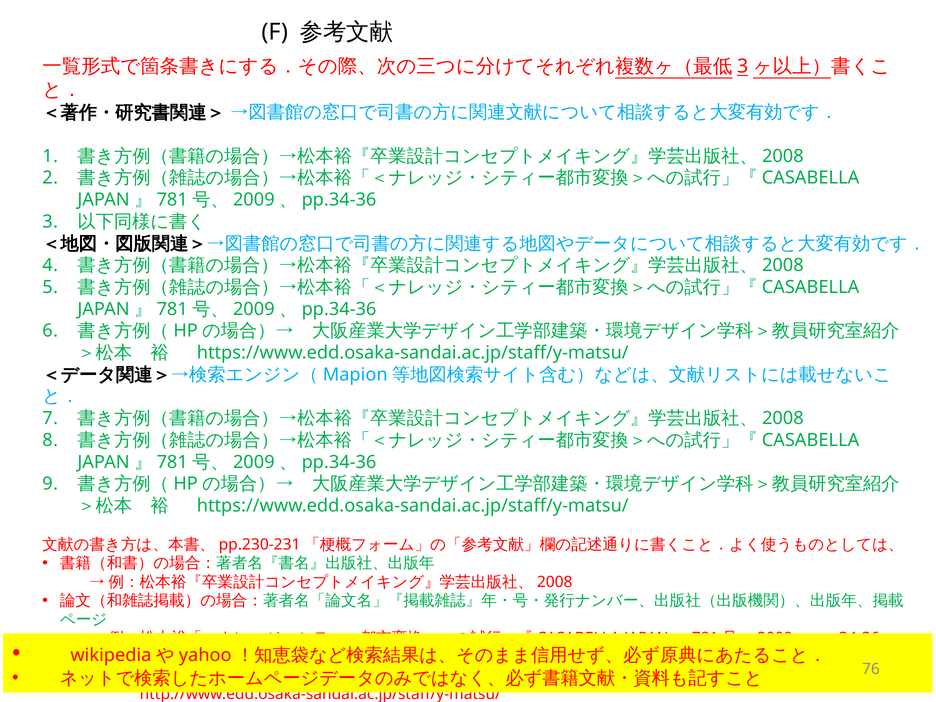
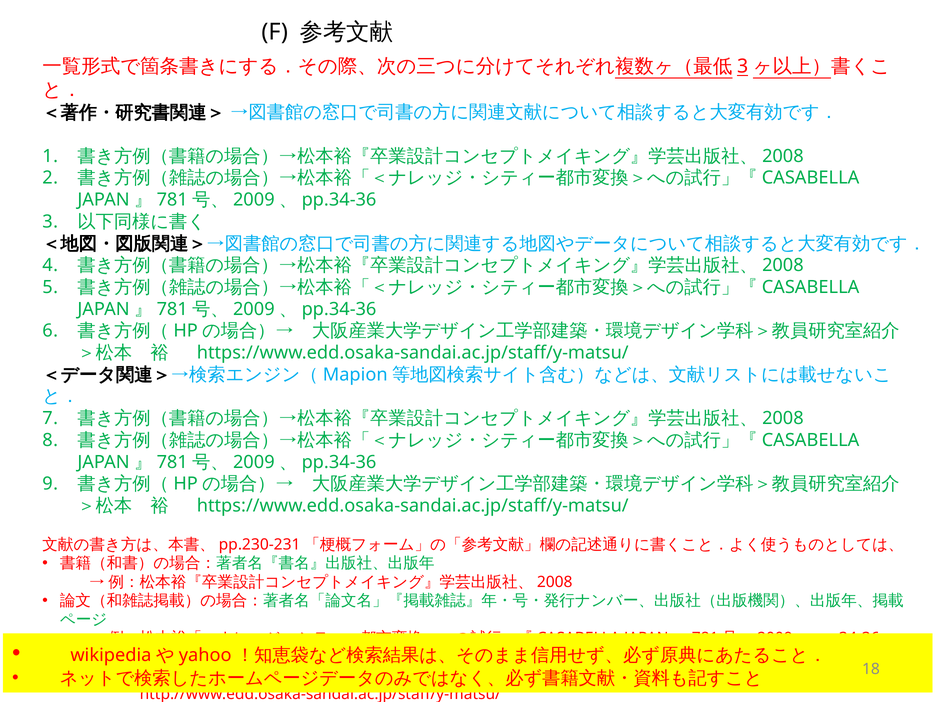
76: 76 -> 18 (871, 669)
